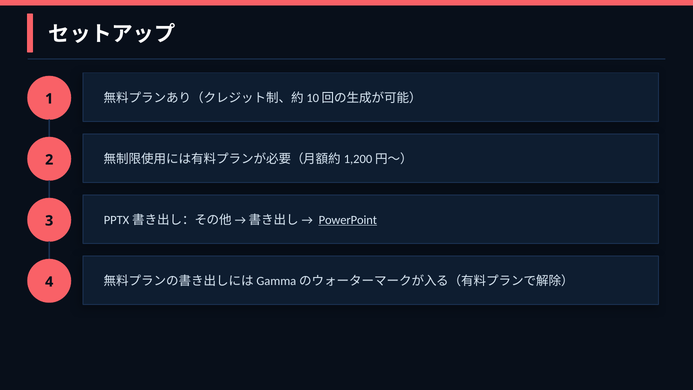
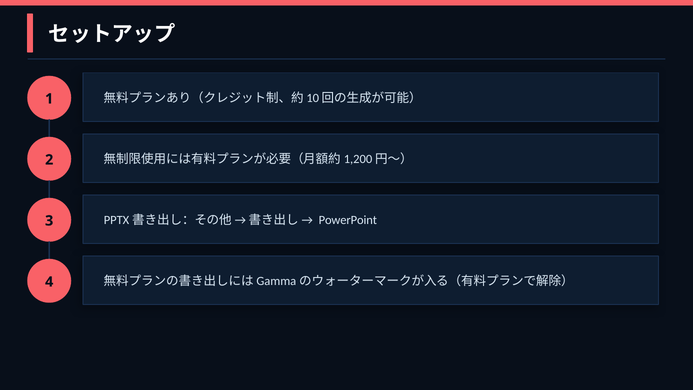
PowerPoint underline: present -> none (348, 220)
